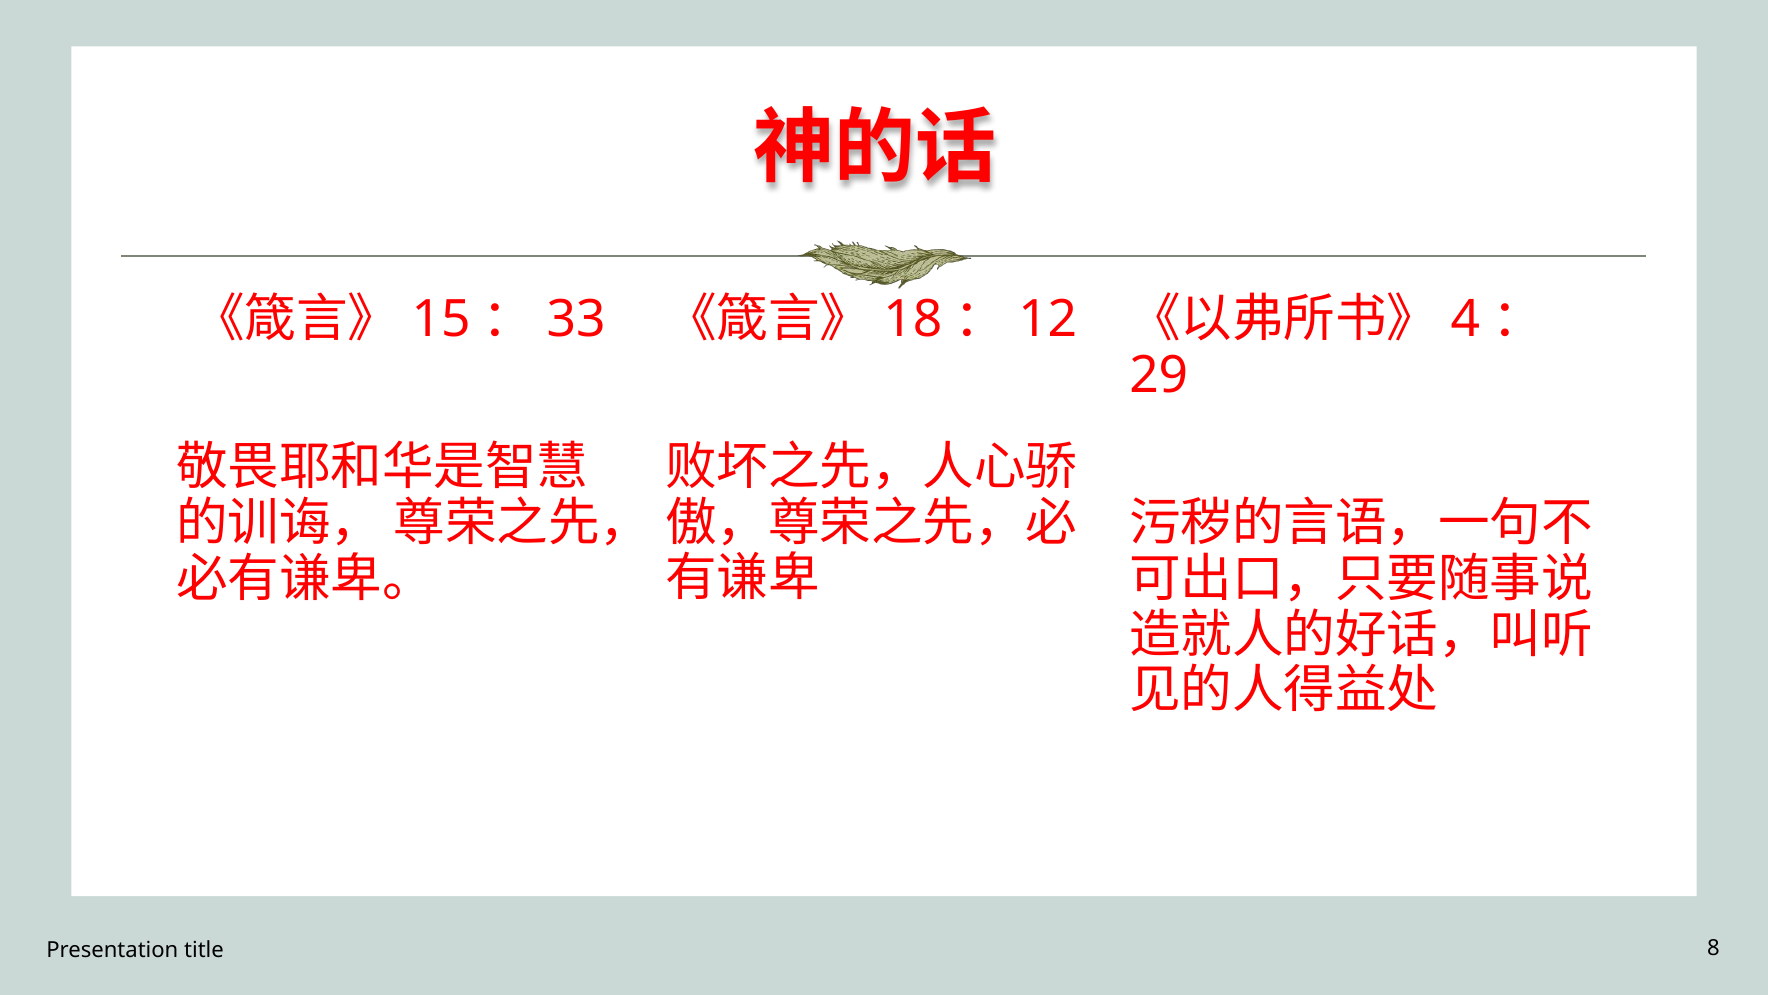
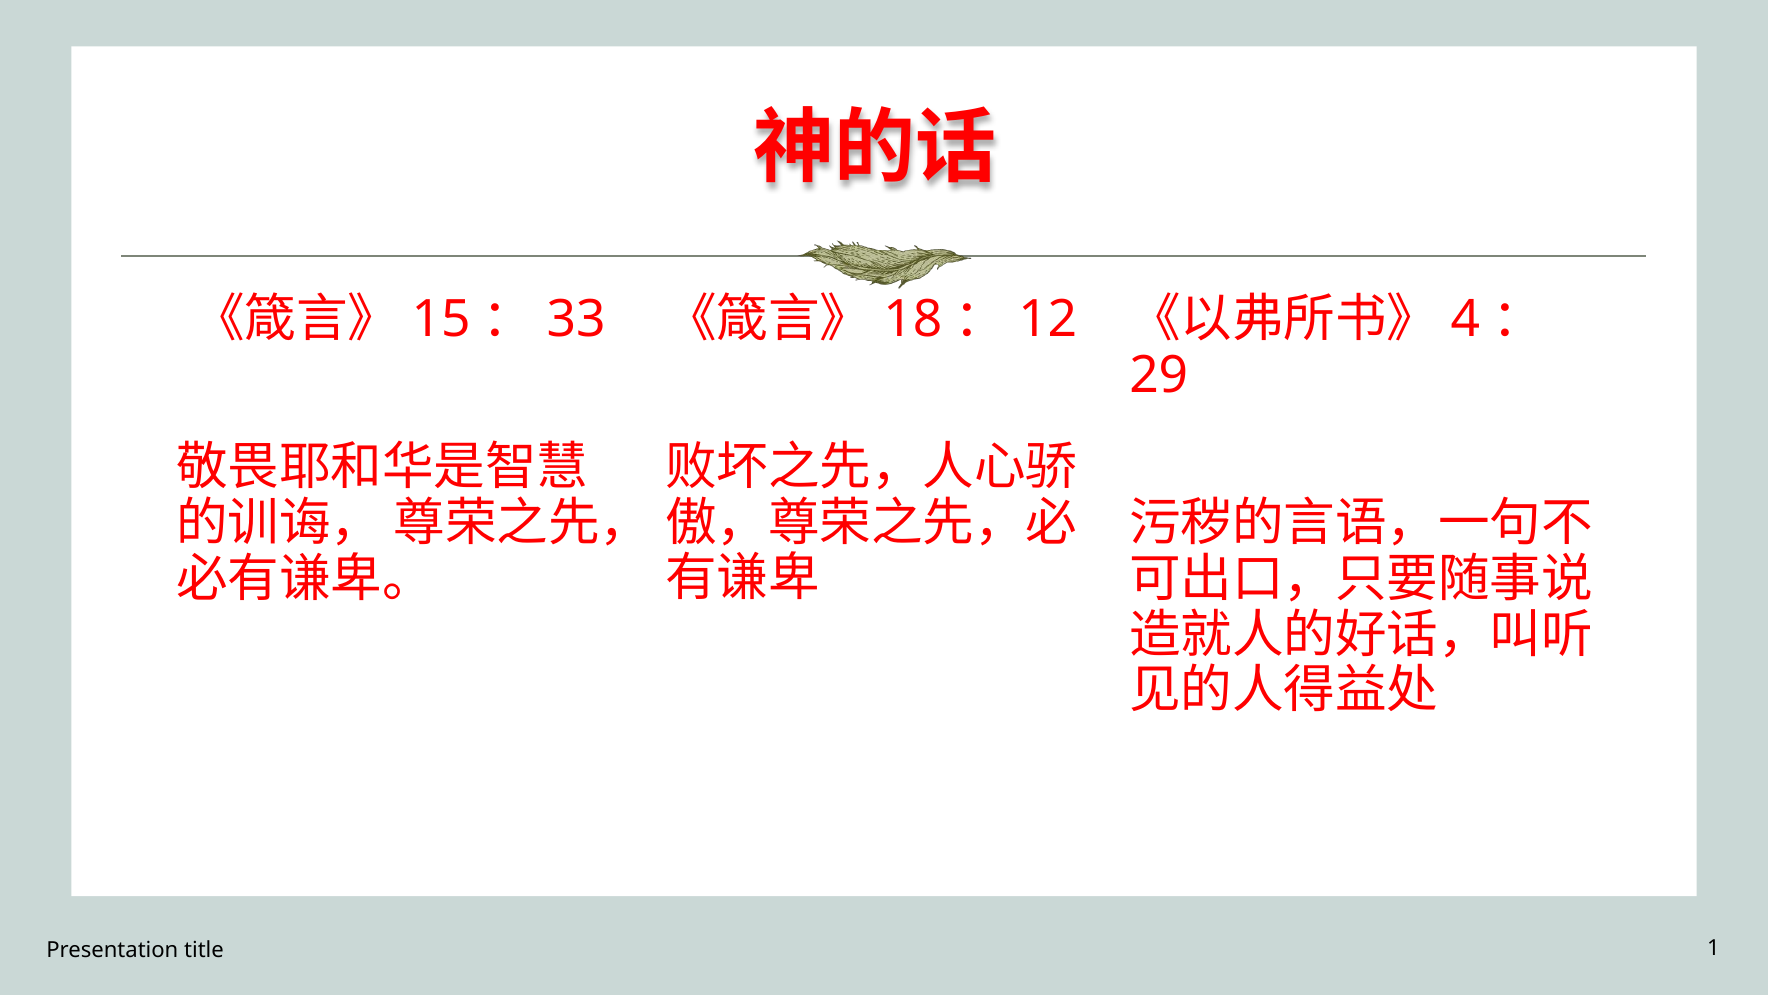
8: 8 -> 1 (1714, 948)
